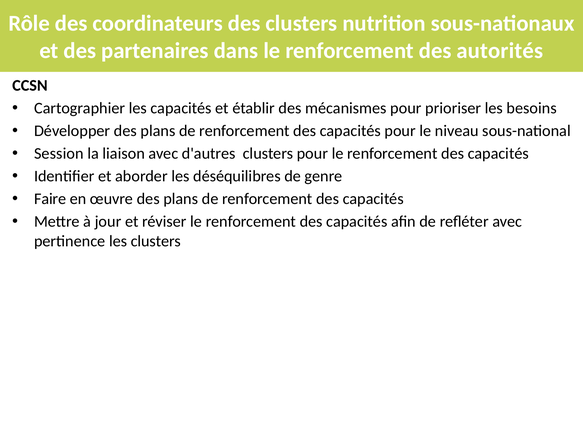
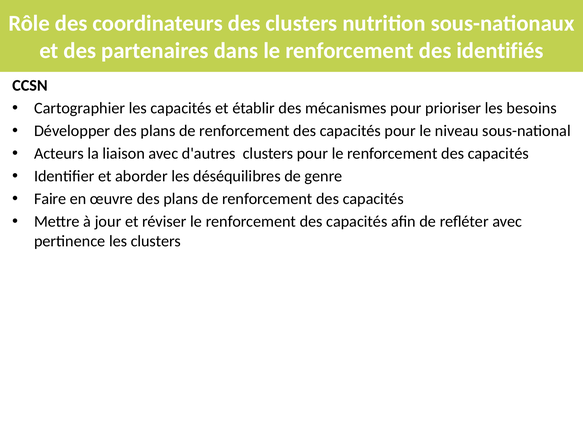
autorités: autorités -> identifiés (500, 51)
Session: Session -> Acteurs (59, 154)
